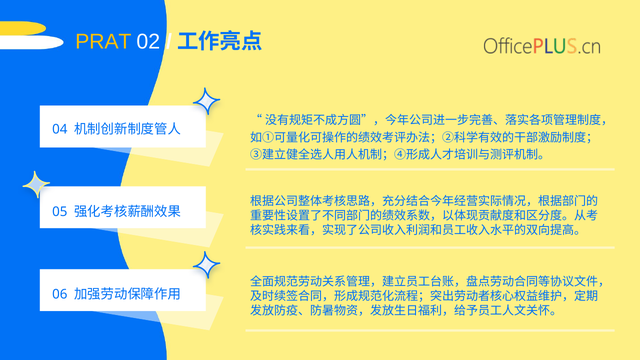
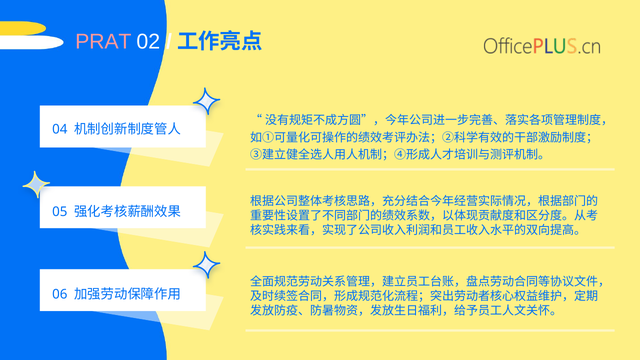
PRAT colour: yellow -> pink (103, 42)
